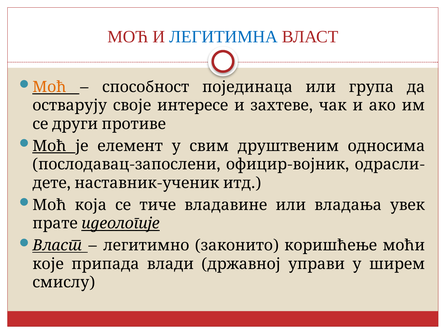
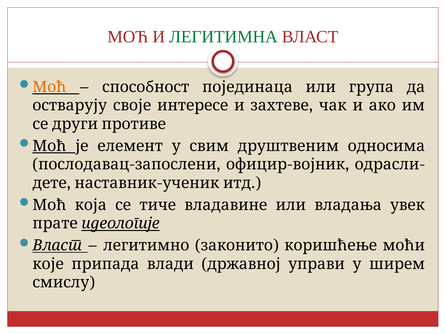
ЛЕГИТИМНА colour: blue -> green (223, 37)
